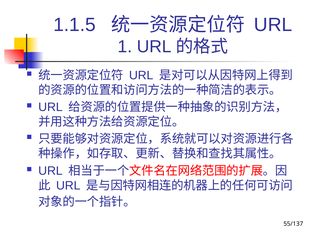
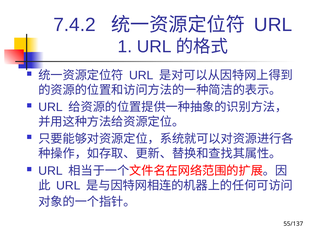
1.1.5: 1.1.5 -> 7.4.2 (75, 25)
